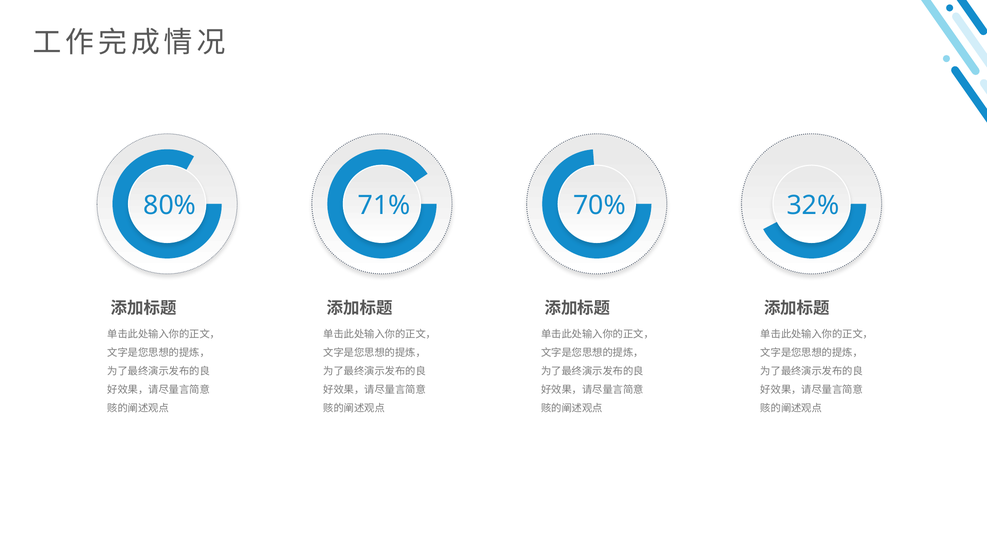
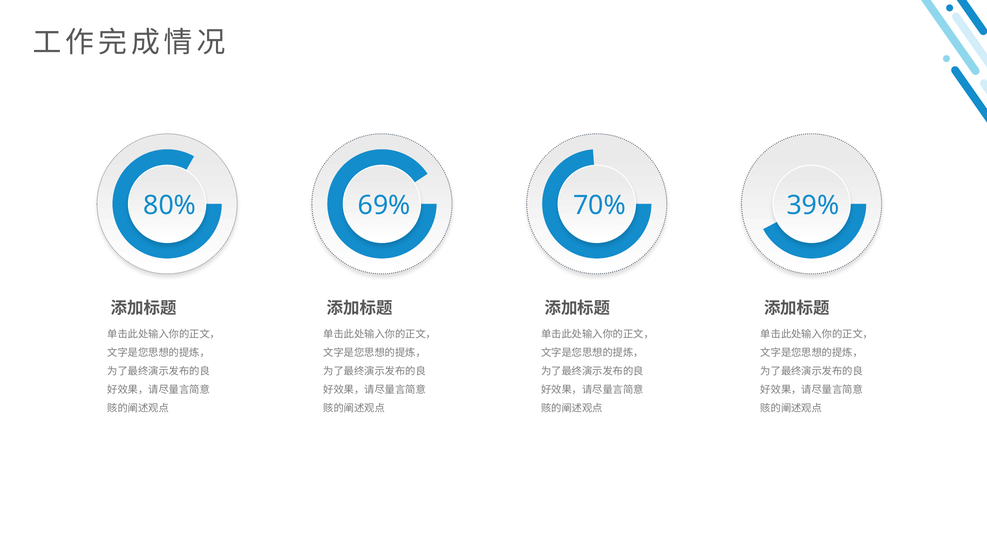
71%: 71% -> 69% (384, 206)
32%: 32% -> 39% (813, 206)
